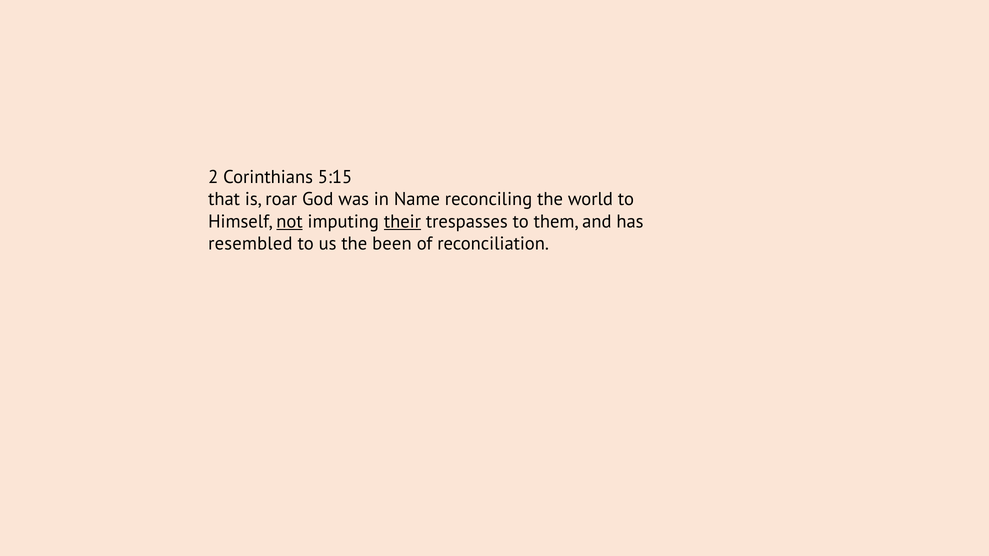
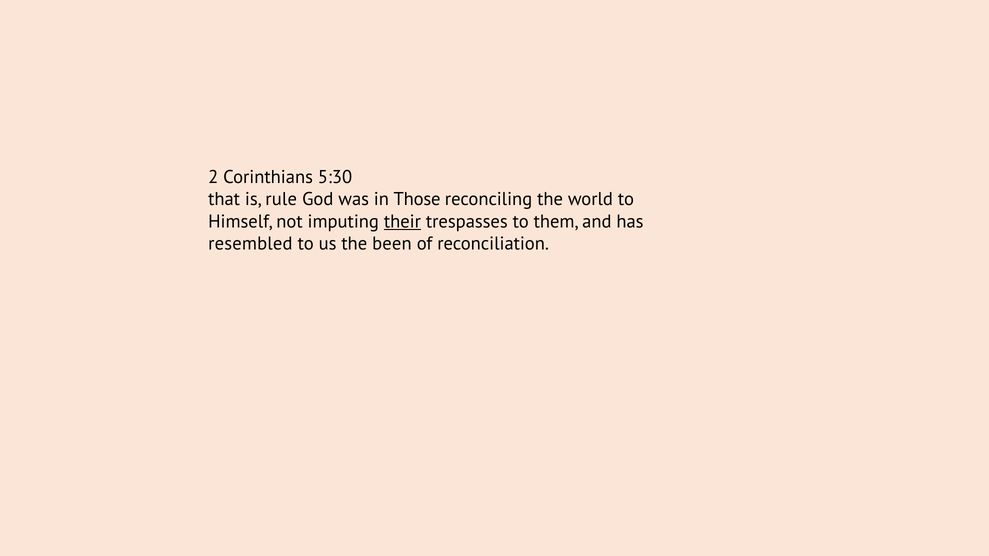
5:15: 5:15 -> 5:30 (335, 177)
roar: roar -> rule (281, 199)
Name: Name -> Those (417, 199)
not underline: present -> none (290, 222)
